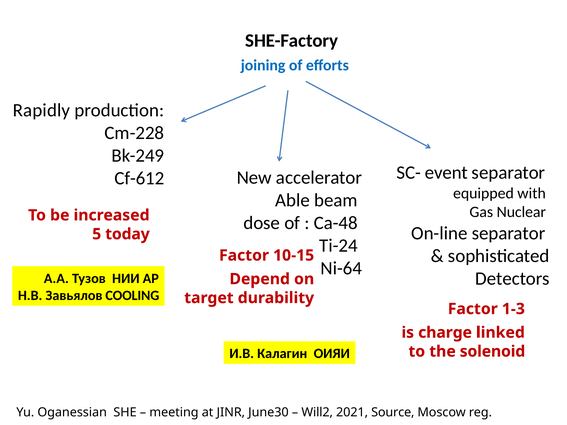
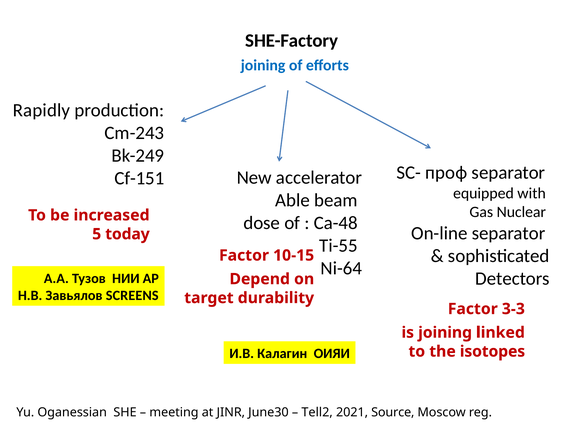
Cm-228: Cm-228 -> Cm-243 (134, 133)
event: event -> проф (446, 173)
Cf-612: Cf-612 -> Cf-151 (139, 178)
Ti-24: Ti-24 -> Ti-55 (338, 246)
COOLING: COOLING -> SCREENS (132, 296)
1-3: 1-3 -> 3-3 (513, 309)
is charge: charge -> joining (445, 333)
solenoid: solenoid -> isotopes (492, 352)
Will2: Will2 -> Tell2 (317, 413)
